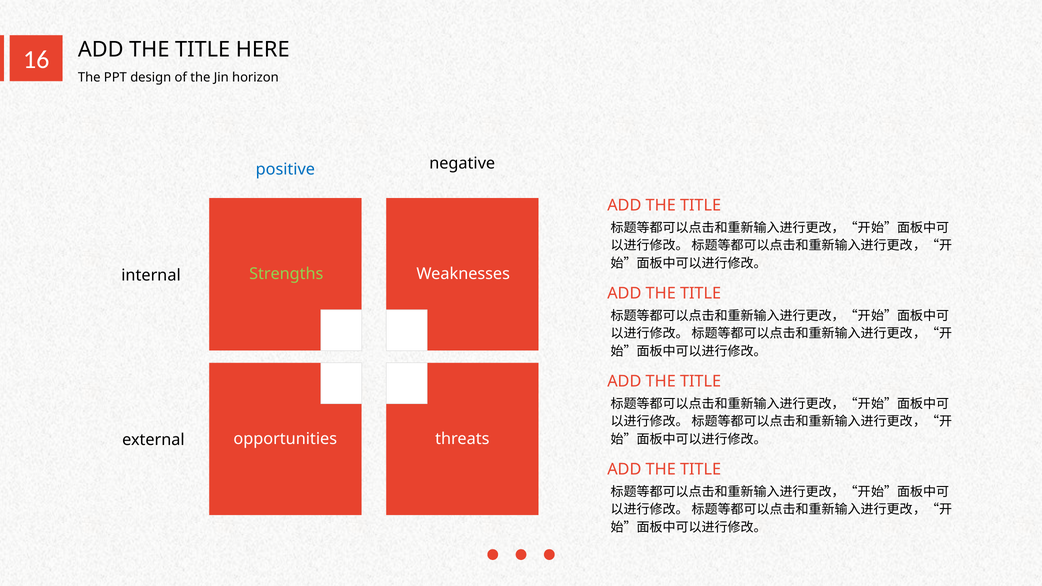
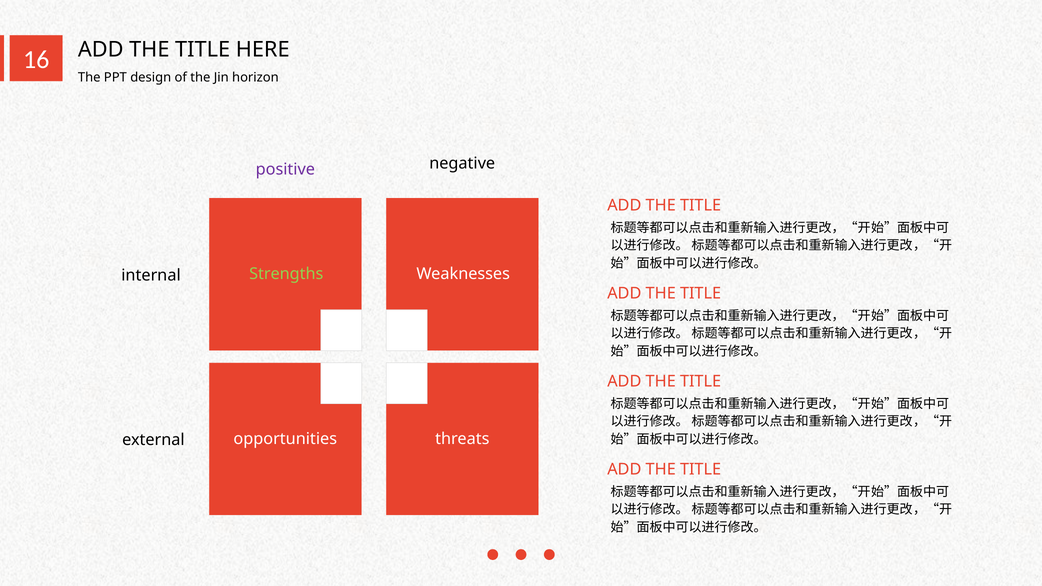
positive colour: blue -> purple (285, 169)
